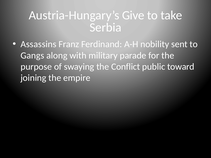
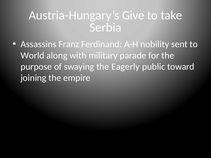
Gangs: Gangs -> World (32, 56)
Conflict: Conflict -> Eagerly (126, 67)
